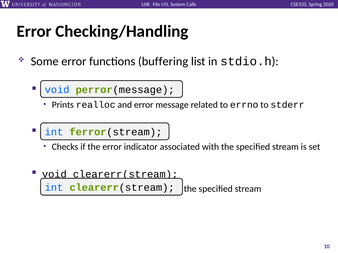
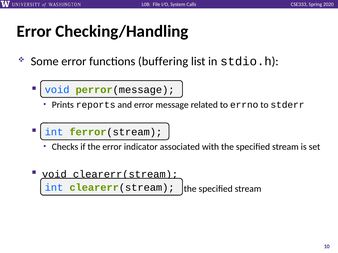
realloc: realloc -> reports (96, 105)
